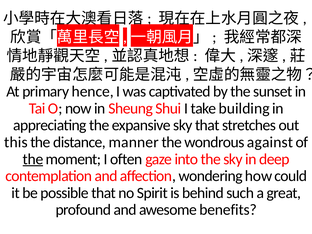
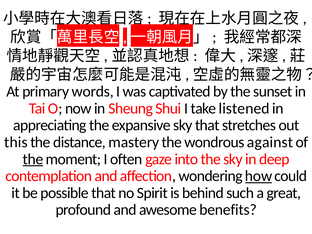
hence: hence -> words (93, 92)
building: building -> listened (244, 108)
manner: manner -> mastery (134, 142)
how underline: none -> present (259, 176)
